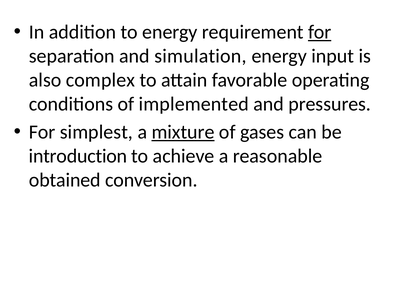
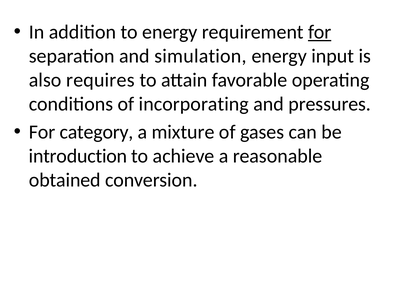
complex: complex -> requires (100, 80)
implemented: implemented -> incorporating (194, 104)
simplest: simplest -> category (96, 132)
mixture underline: present -> none (183, 132)
